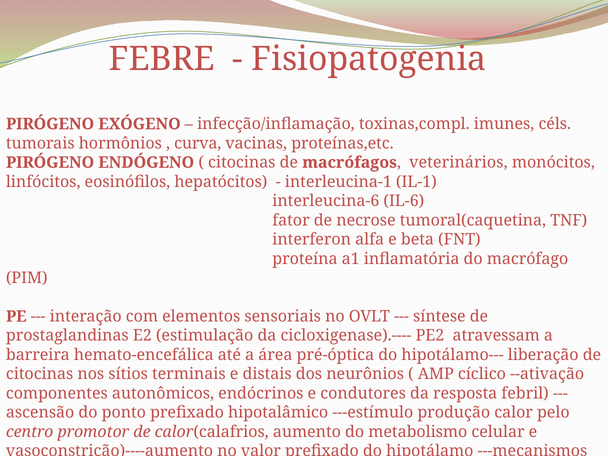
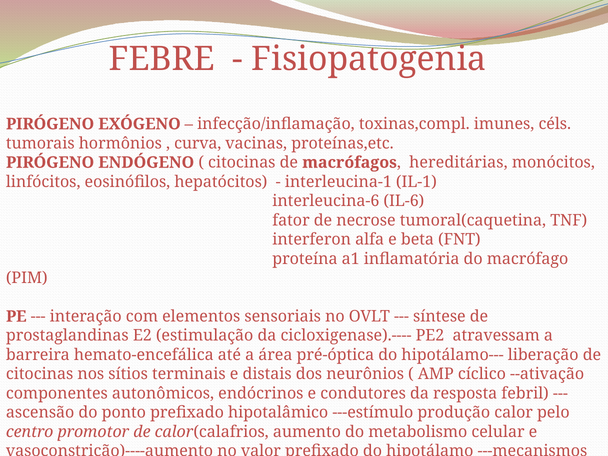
veterinários: veterinários -> hereditárias (458, 162)
